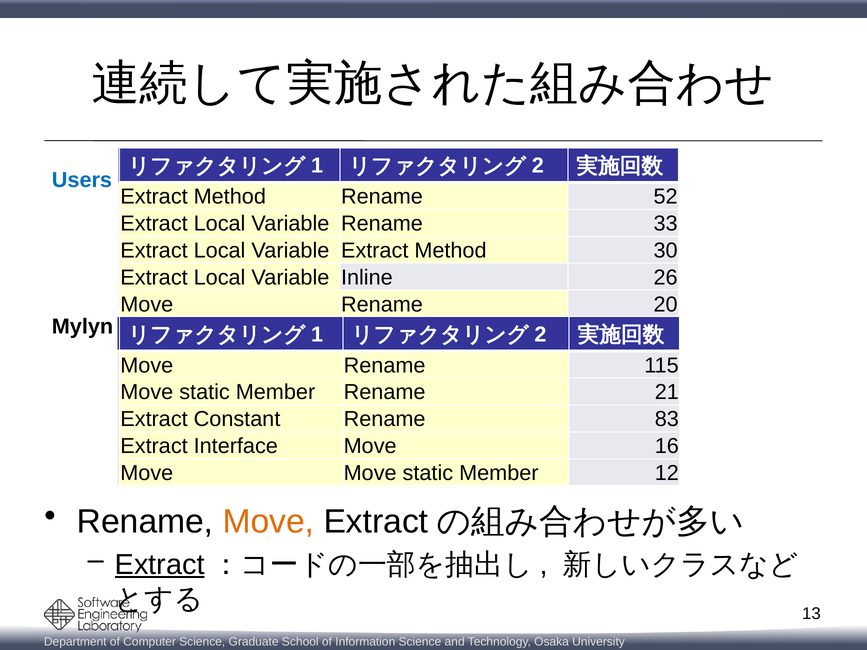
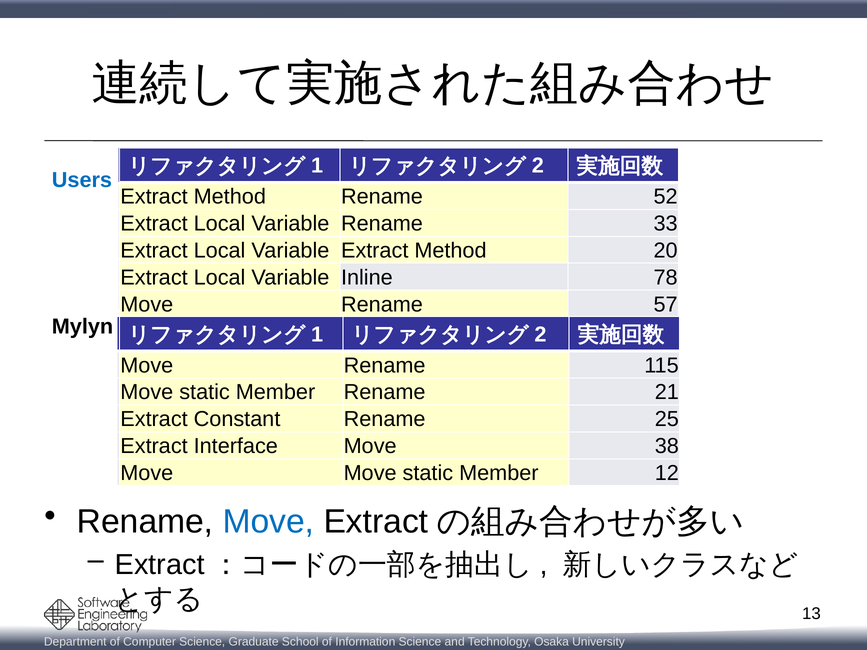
30: 30 -> 20 (666, 251)
26: 26 -> 78 (666, 278)
20: 20 -> 57 (666, 305)
83: 83 -> 25 (667, 419)
16: 16 -> 38 (667, 446)
Move colour: orange -> blue (268, 522)
Extract underline: present -> none (160, 565)
